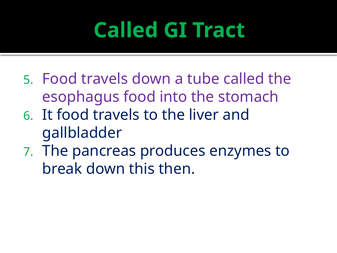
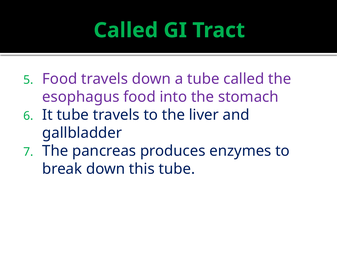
It food: food -> tube (73, 115)
this then: then -> tube (177, 169)
